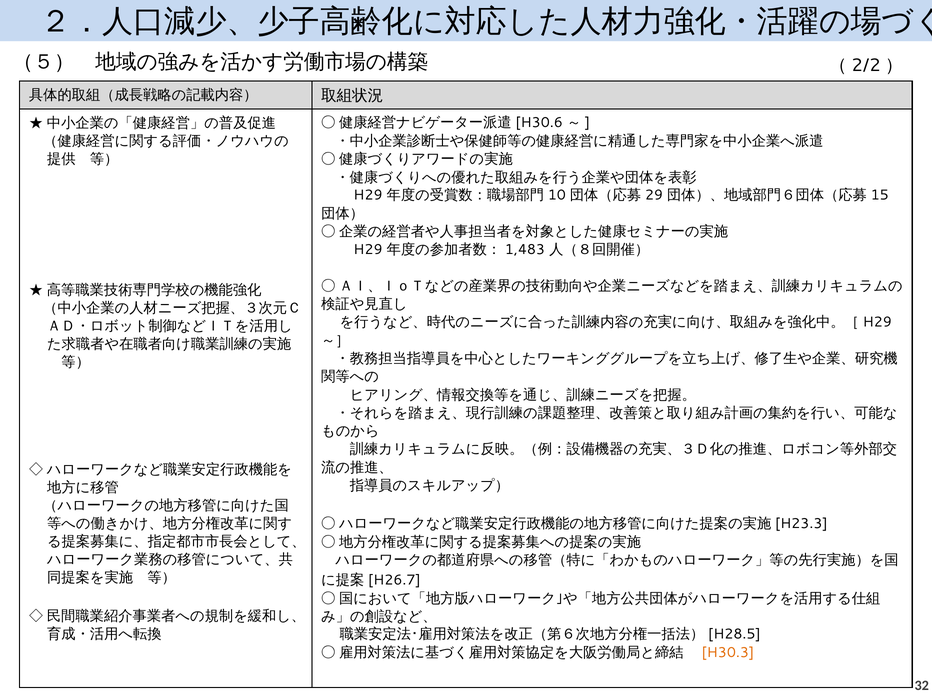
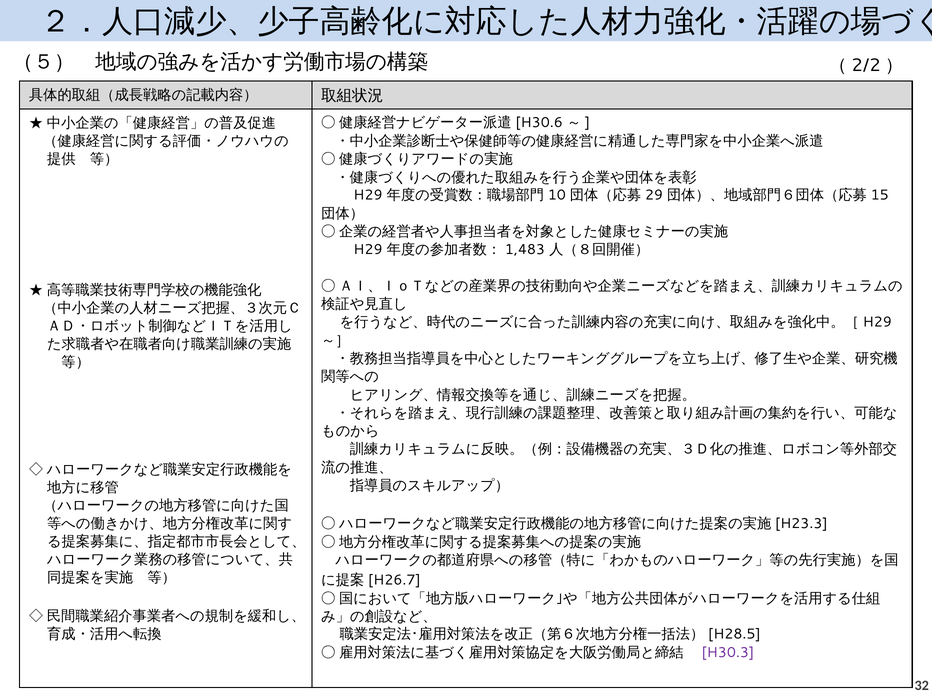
H30.3 colour: orange -> purple (728, 652)
